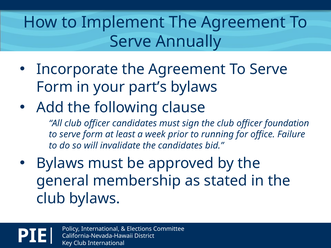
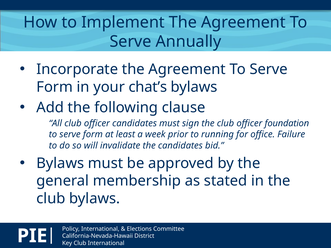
part’s: part’s -> chat’s (148, 87)
